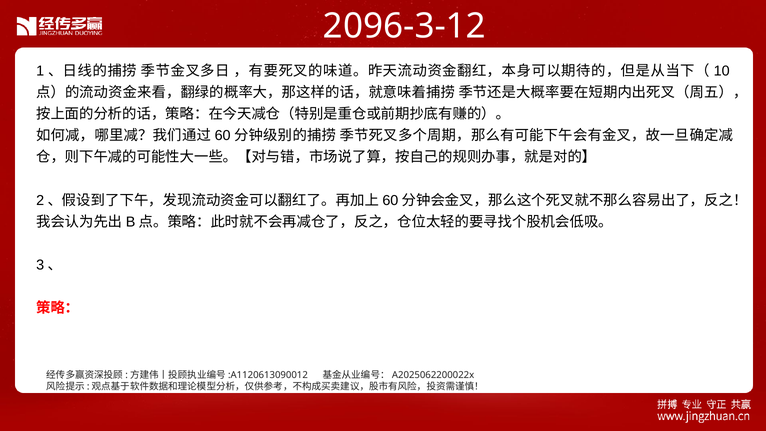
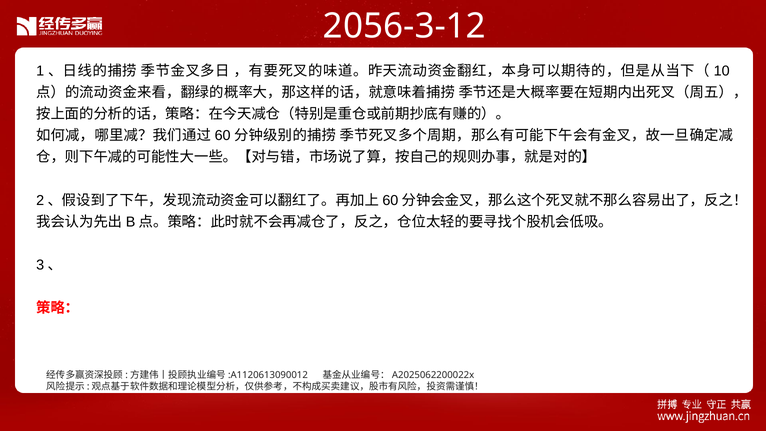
2096-3-12: 2096-3-12 -> 2056-3-12 (405, 26)
